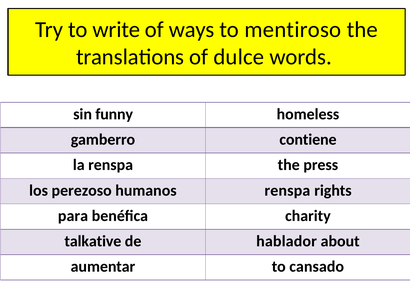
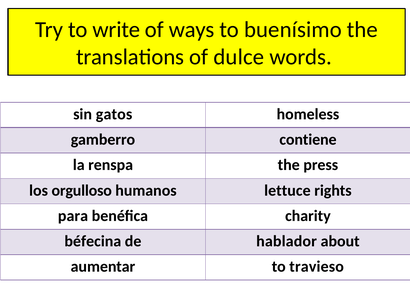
mentiroso: mentiroso -> buenísimo (293, 30)
funny: funny -> gatos (114, 114)
perezoso: perezoso -> orgulloso (82, 190)
humanos renspa: renspa -> lettuce (287, 190)
talkative: talkative -> béfecina (93, 241)
cansado: cansado -> travieso (317, 266)
